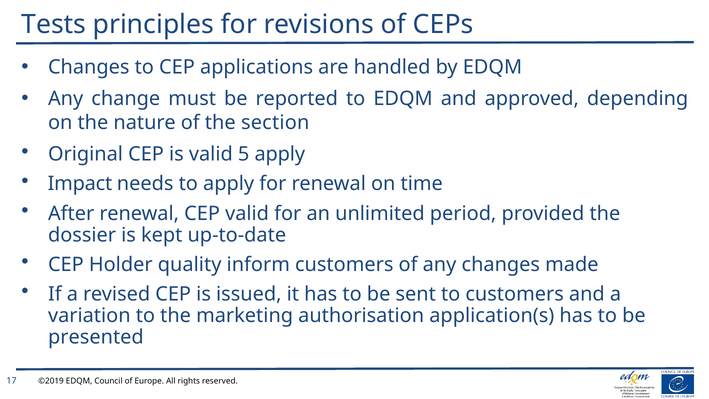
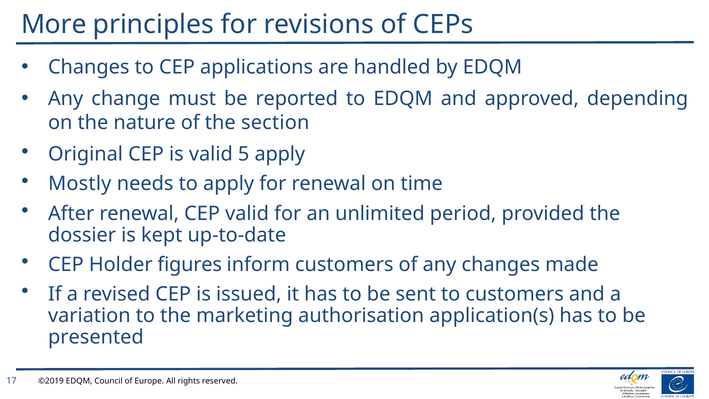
Tests: Tests -> More (54, 24)
Impact: Impact -> Mostly (80, 184)
quality: quality -> figures (190, 264)
